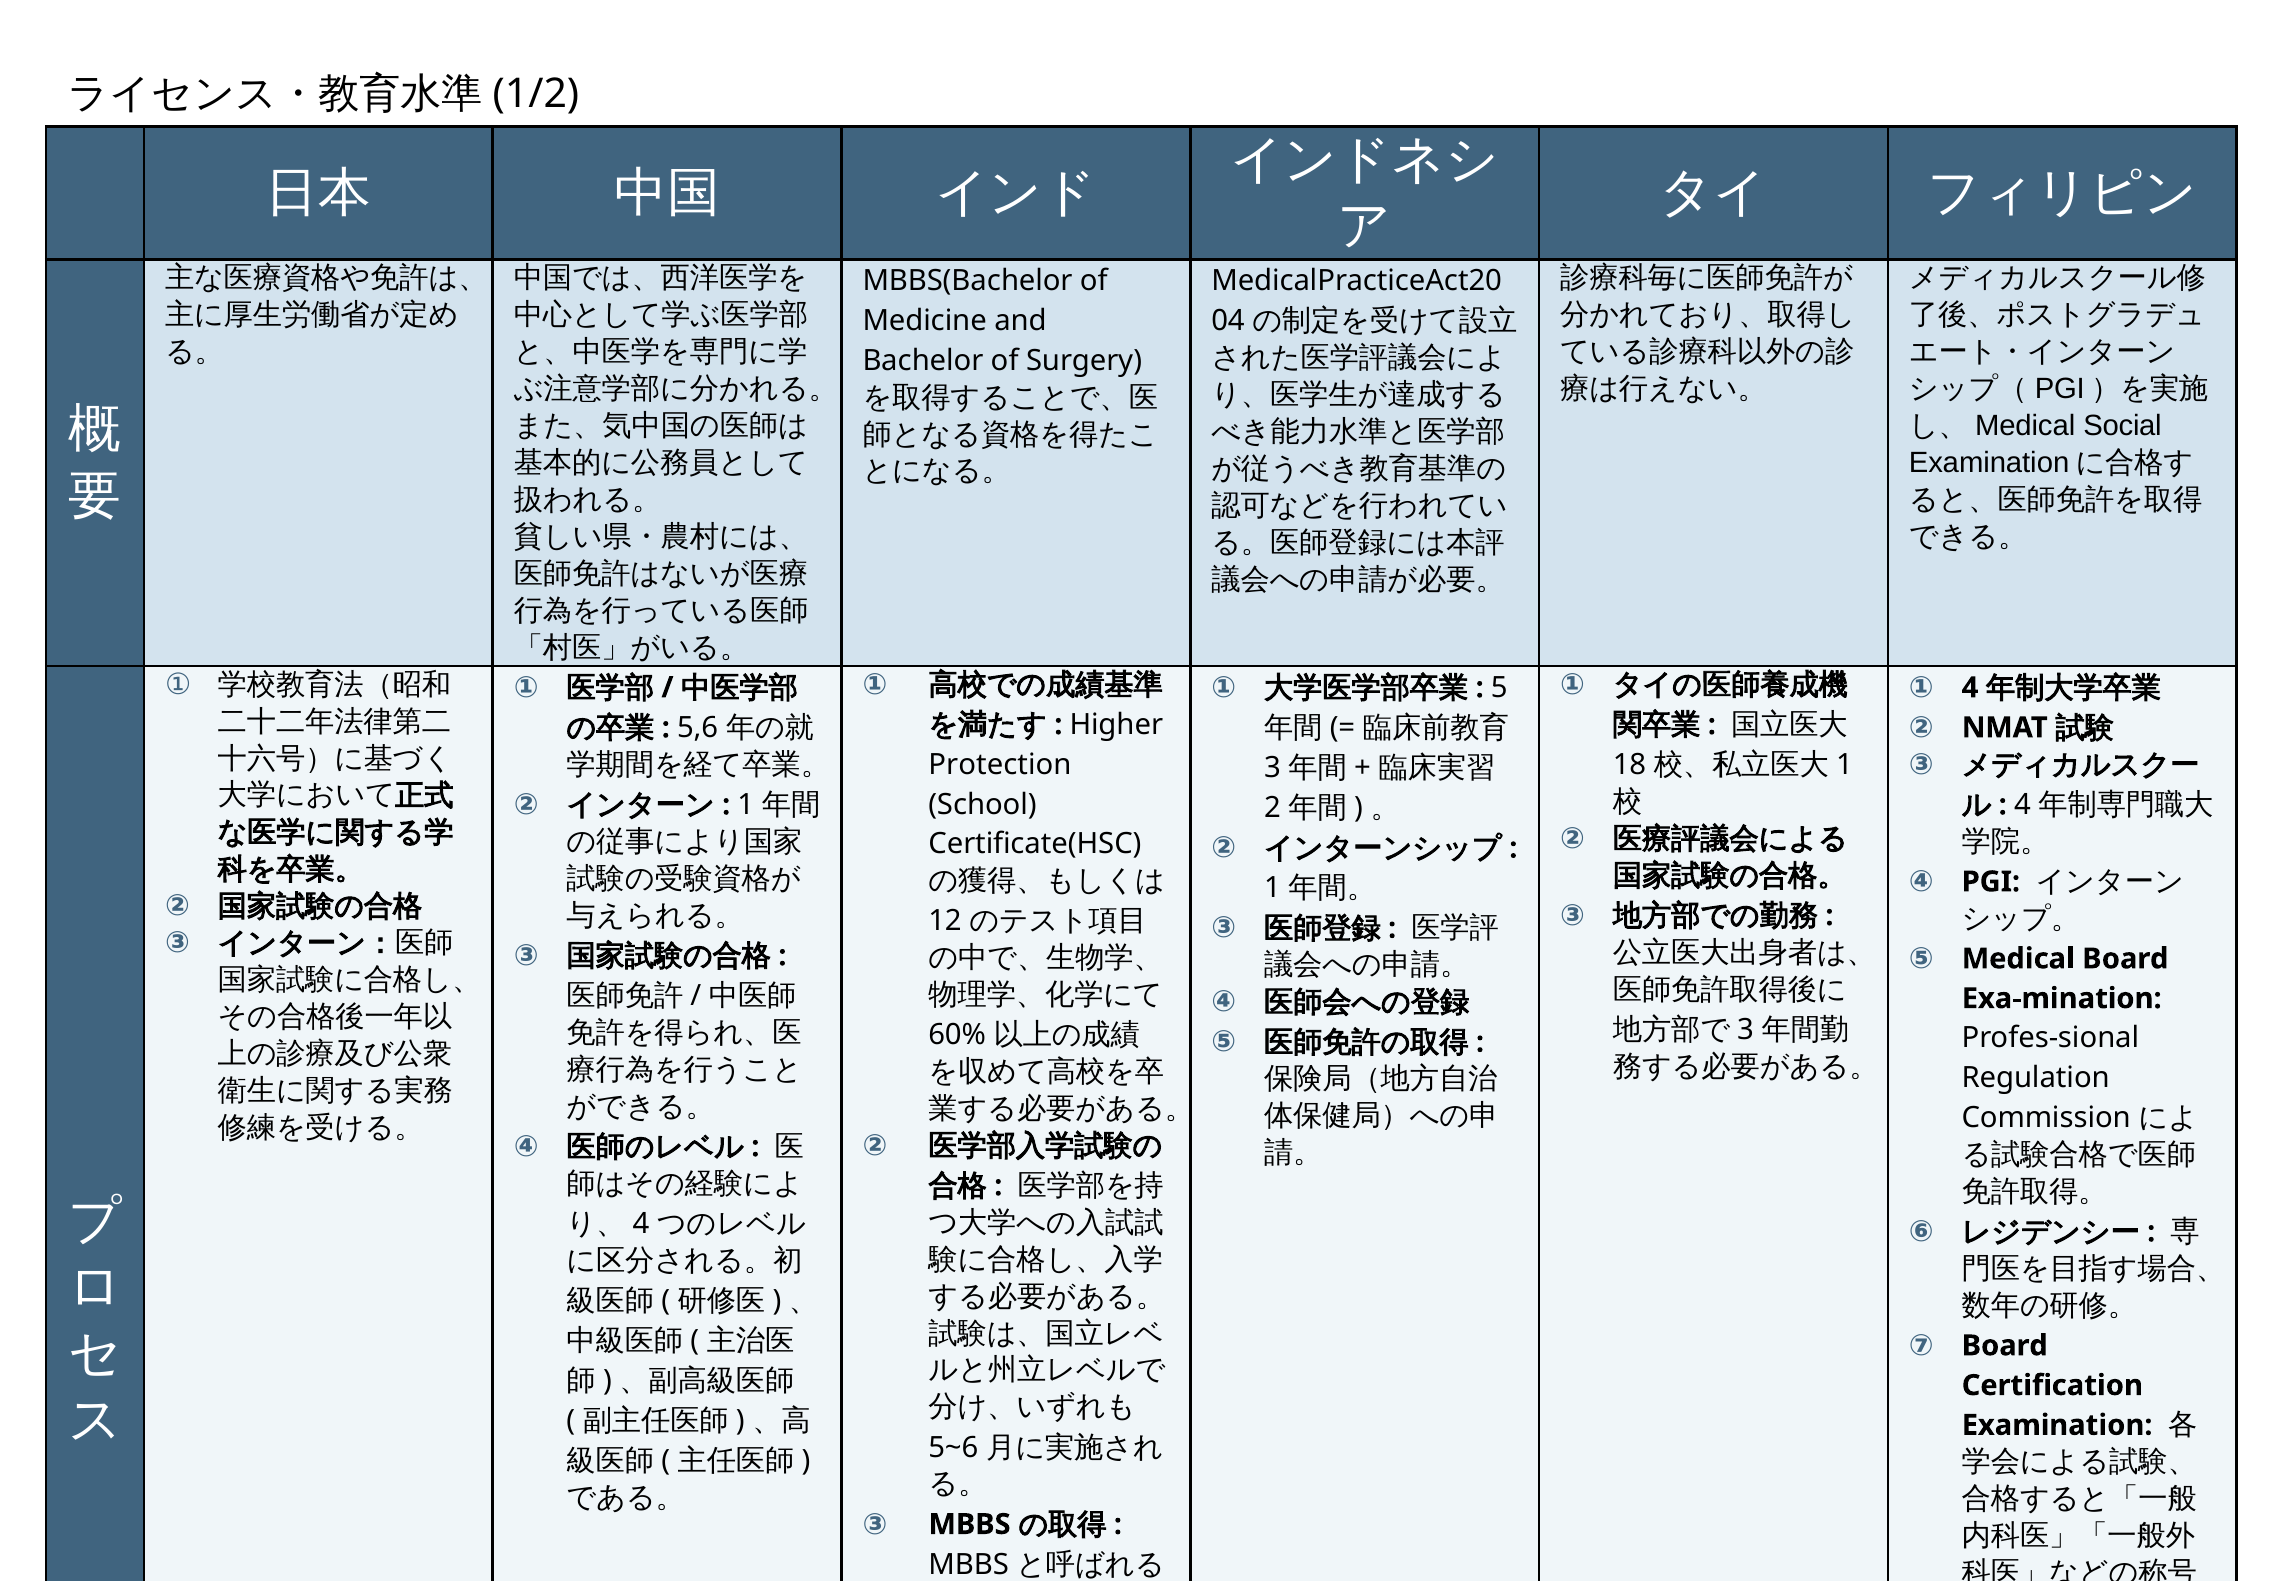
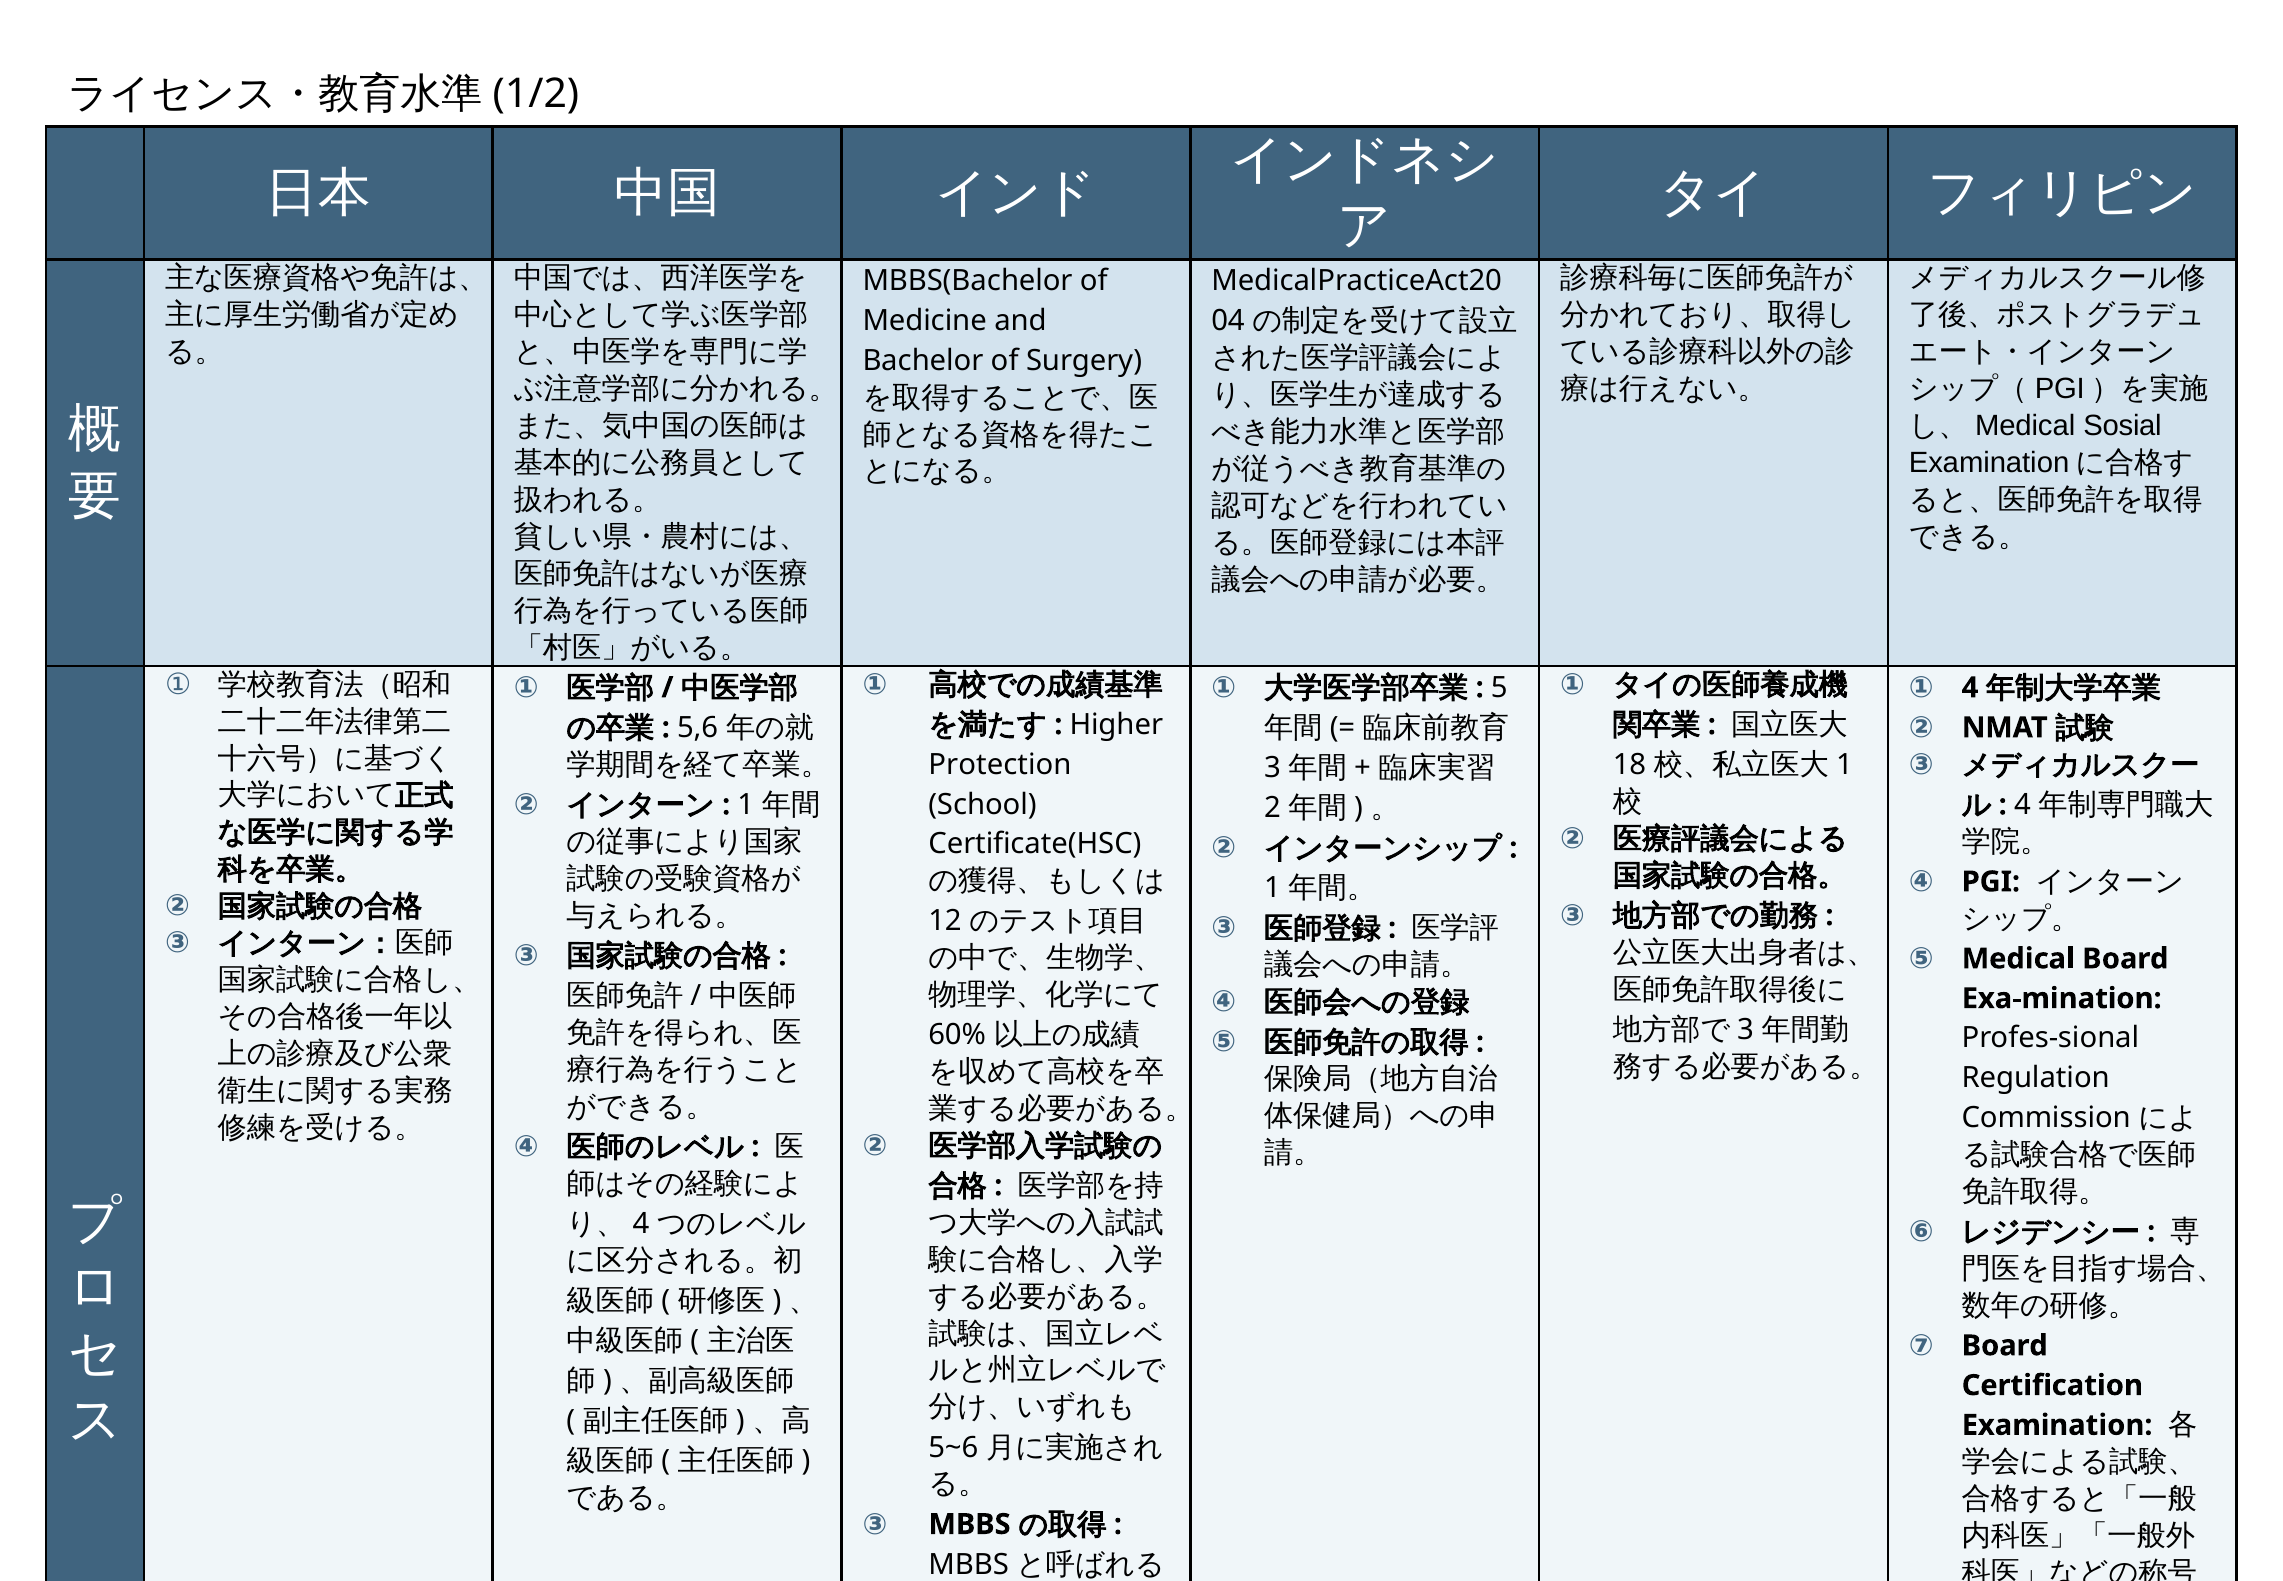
Social: Social -> Sosial (2123, 426)
